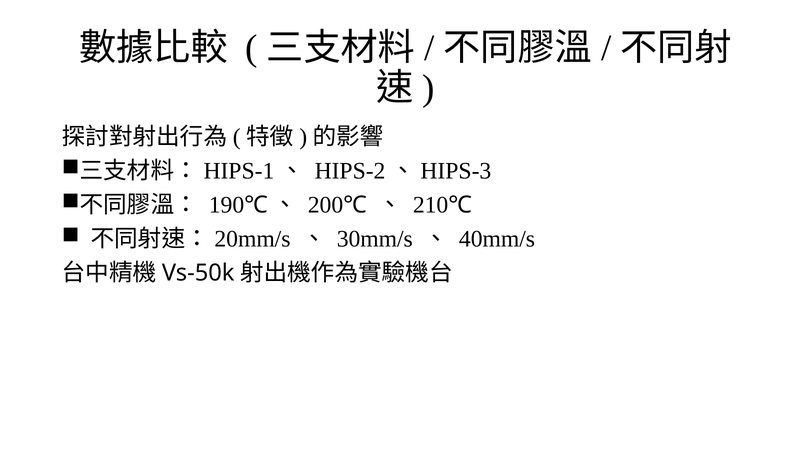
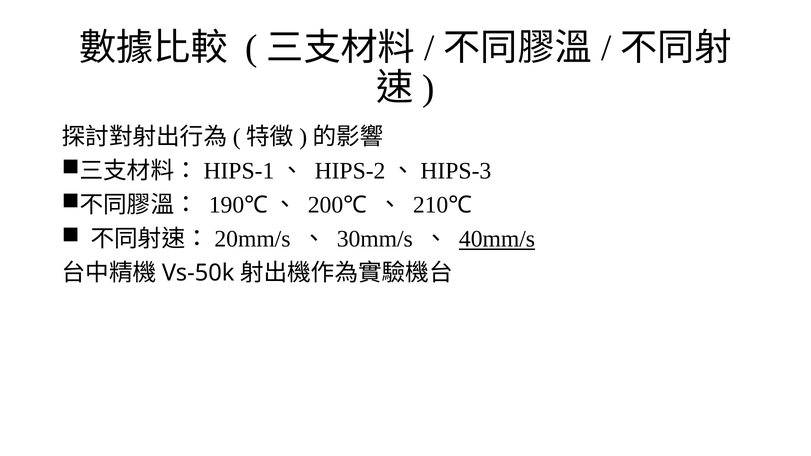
40mm/s underline: none -> present (497, 239)
